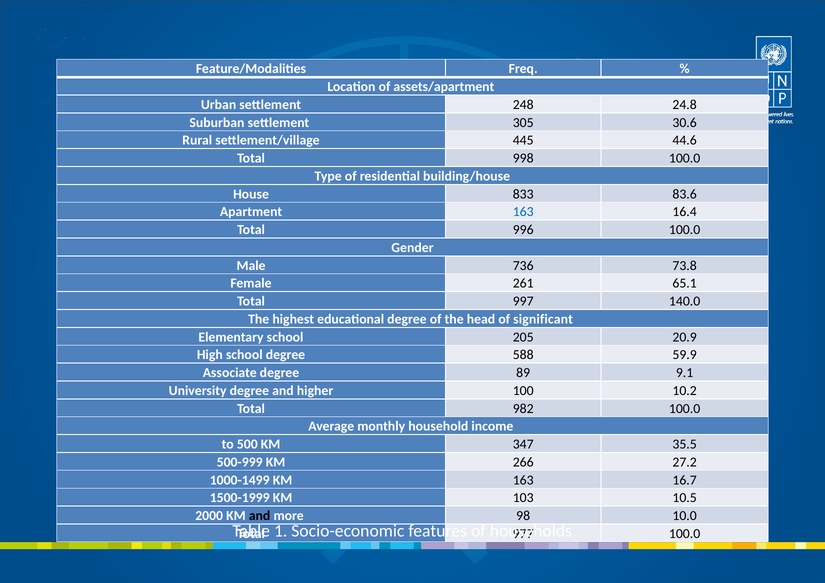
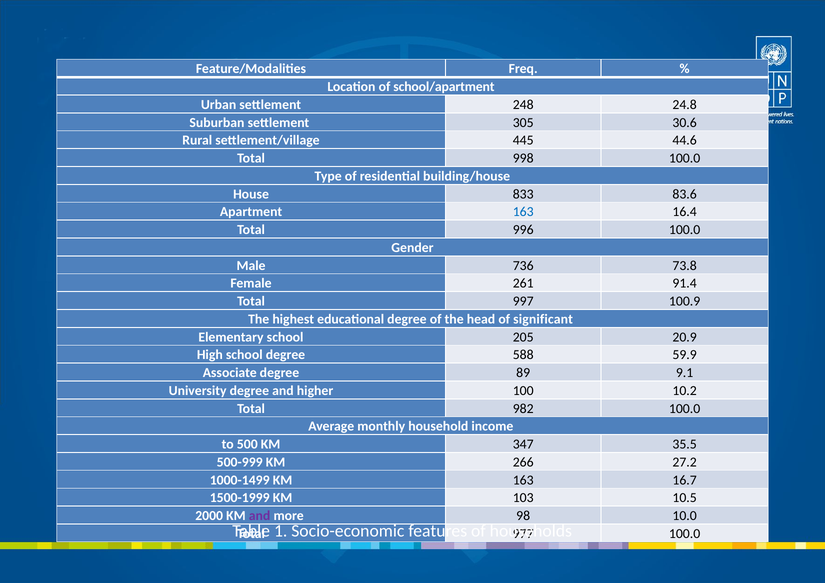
assets/apartment: assets/apartment -> school/apartment (444, 87)
65.1: 65.1 -> 91.4 (685, 284)
140.0: 140.0 -> 100.9 (685, 302)
and colour: black -> purple (260, 516)
